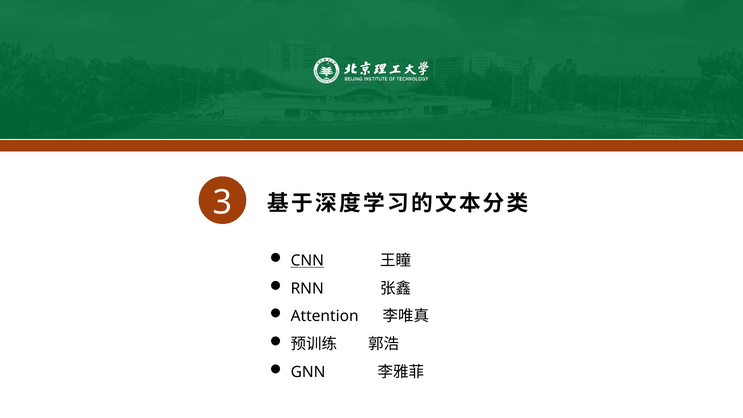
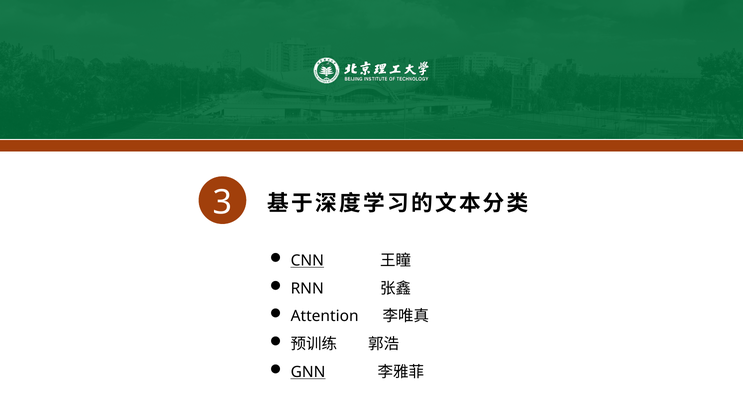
GNN underline: none -> present (308, 372)
